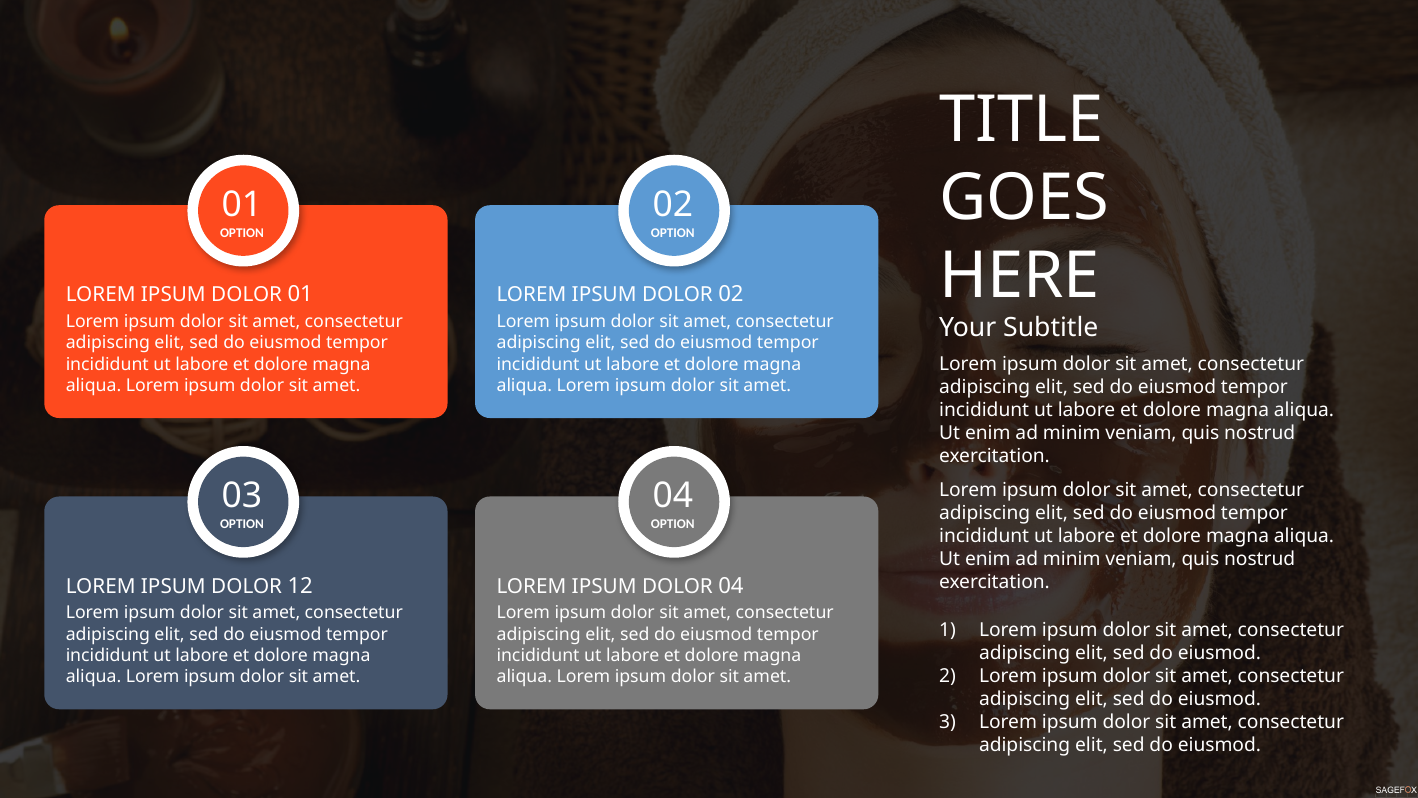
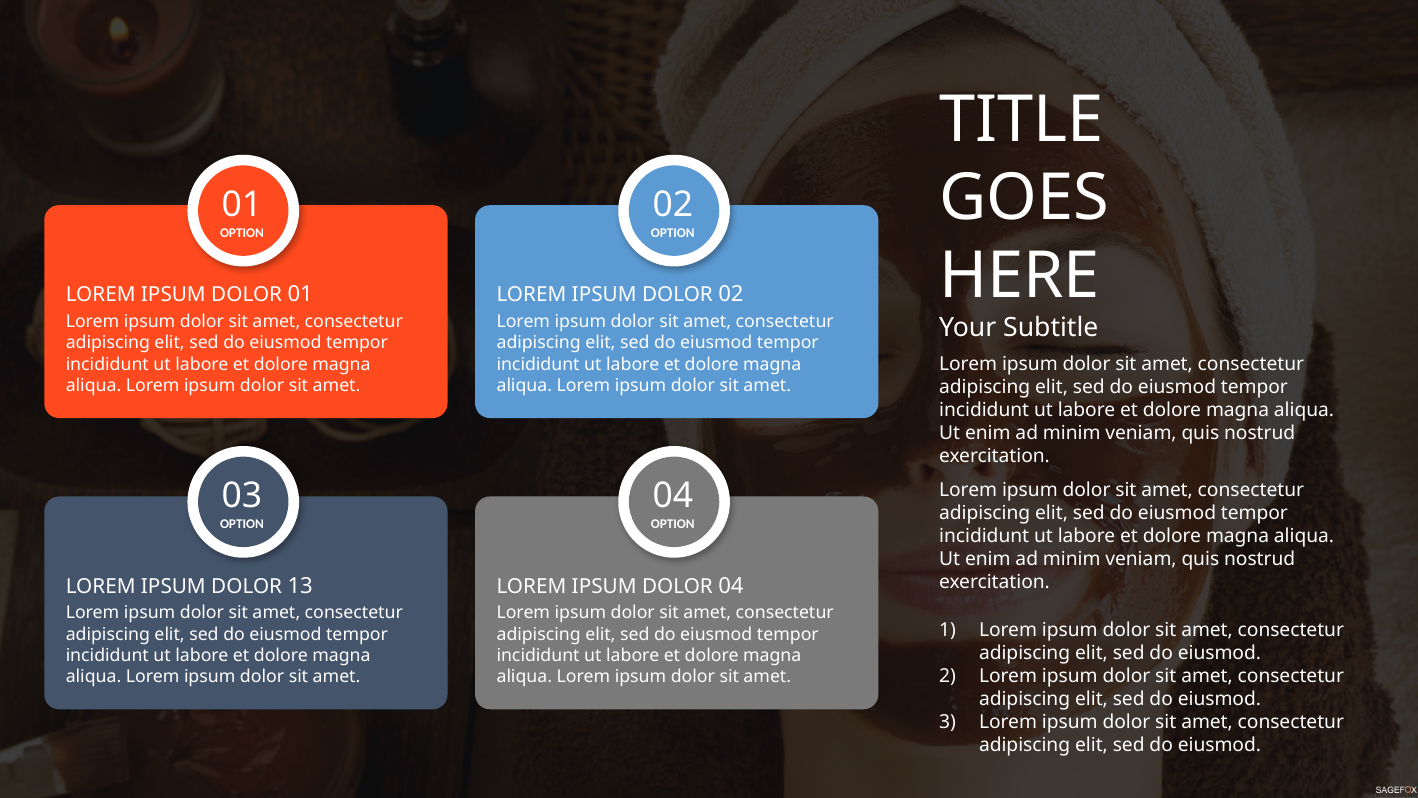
12: 12 -> 13 (300, 585)
